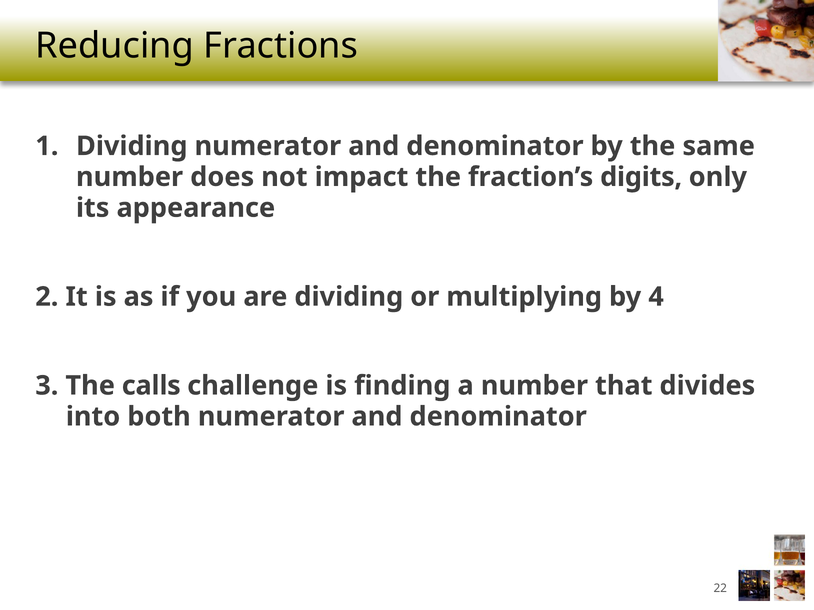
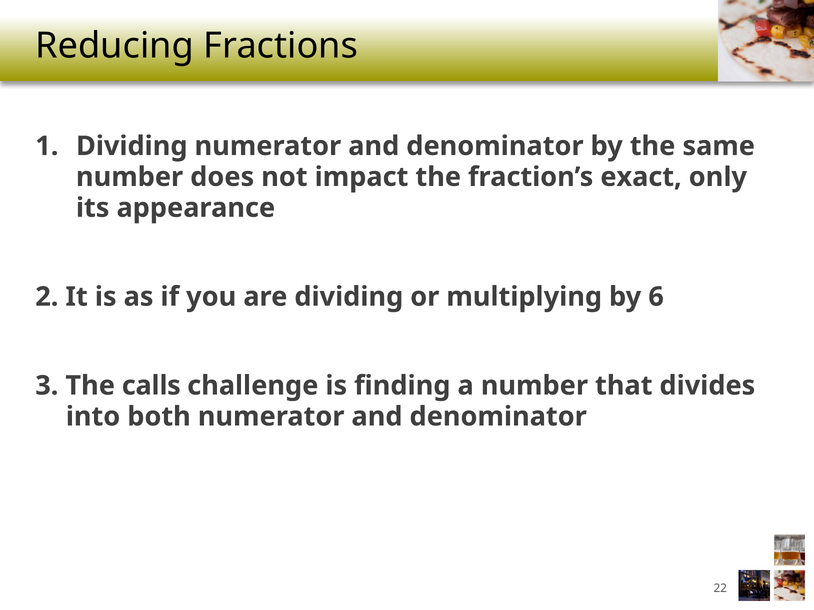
digits: digits -> exact (641, 177)
4: 4 -> 6 (656, 297)
